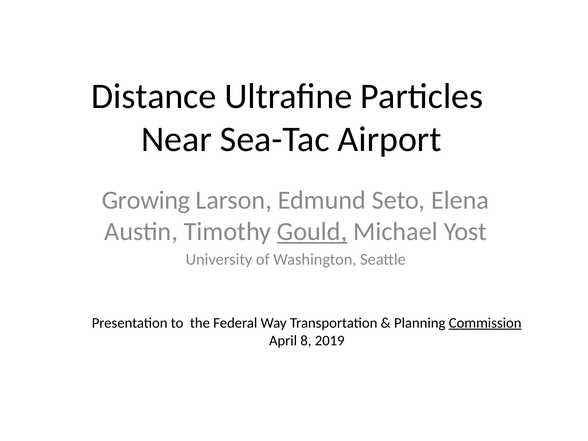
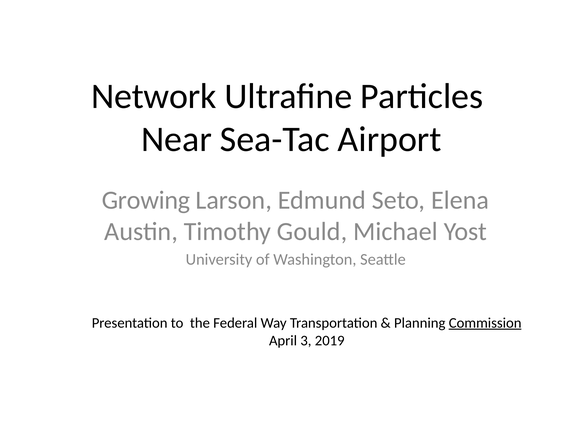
Distance: Distance -> Network (154, 96)
Gould underline: present -> none (312, 232)
8: 8 -> 3 (306, 341)
